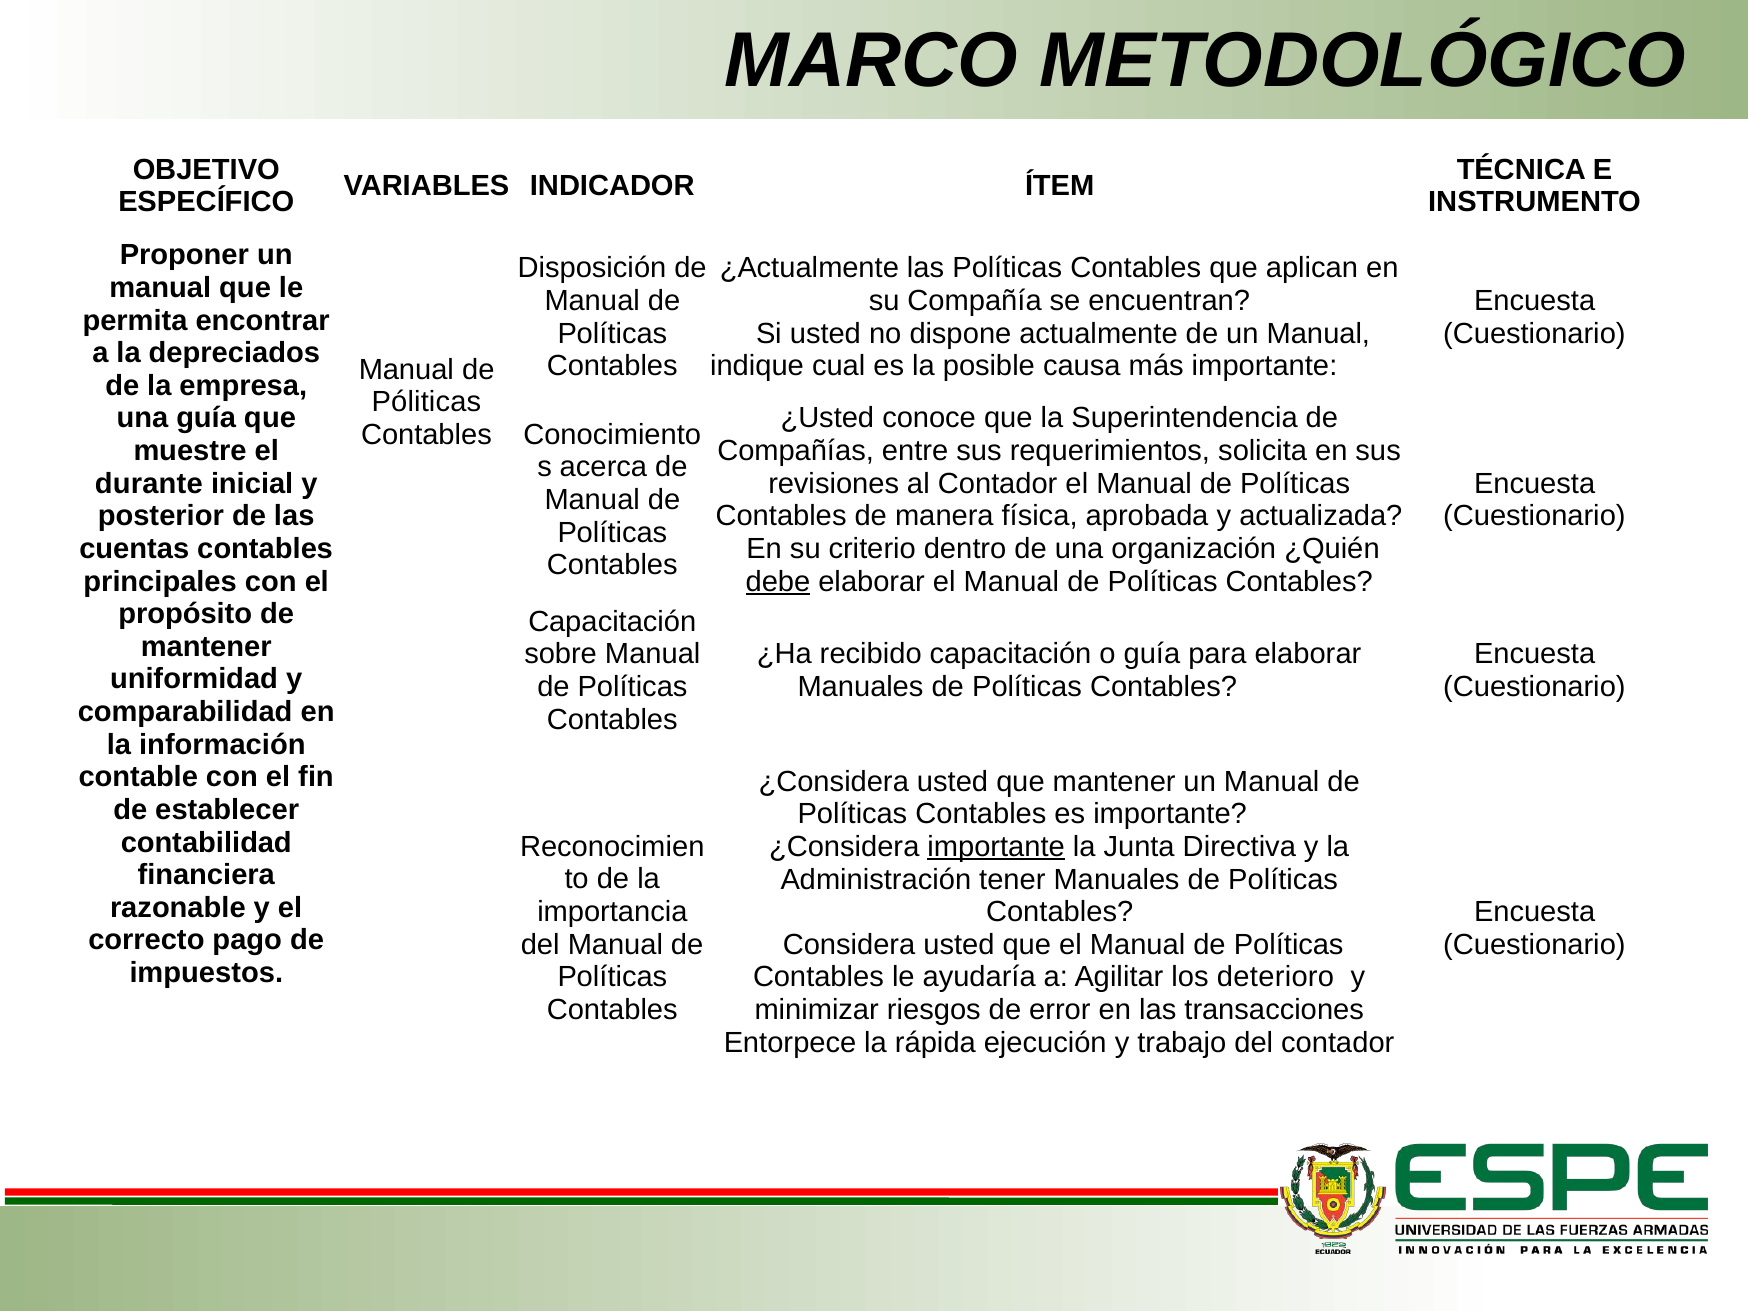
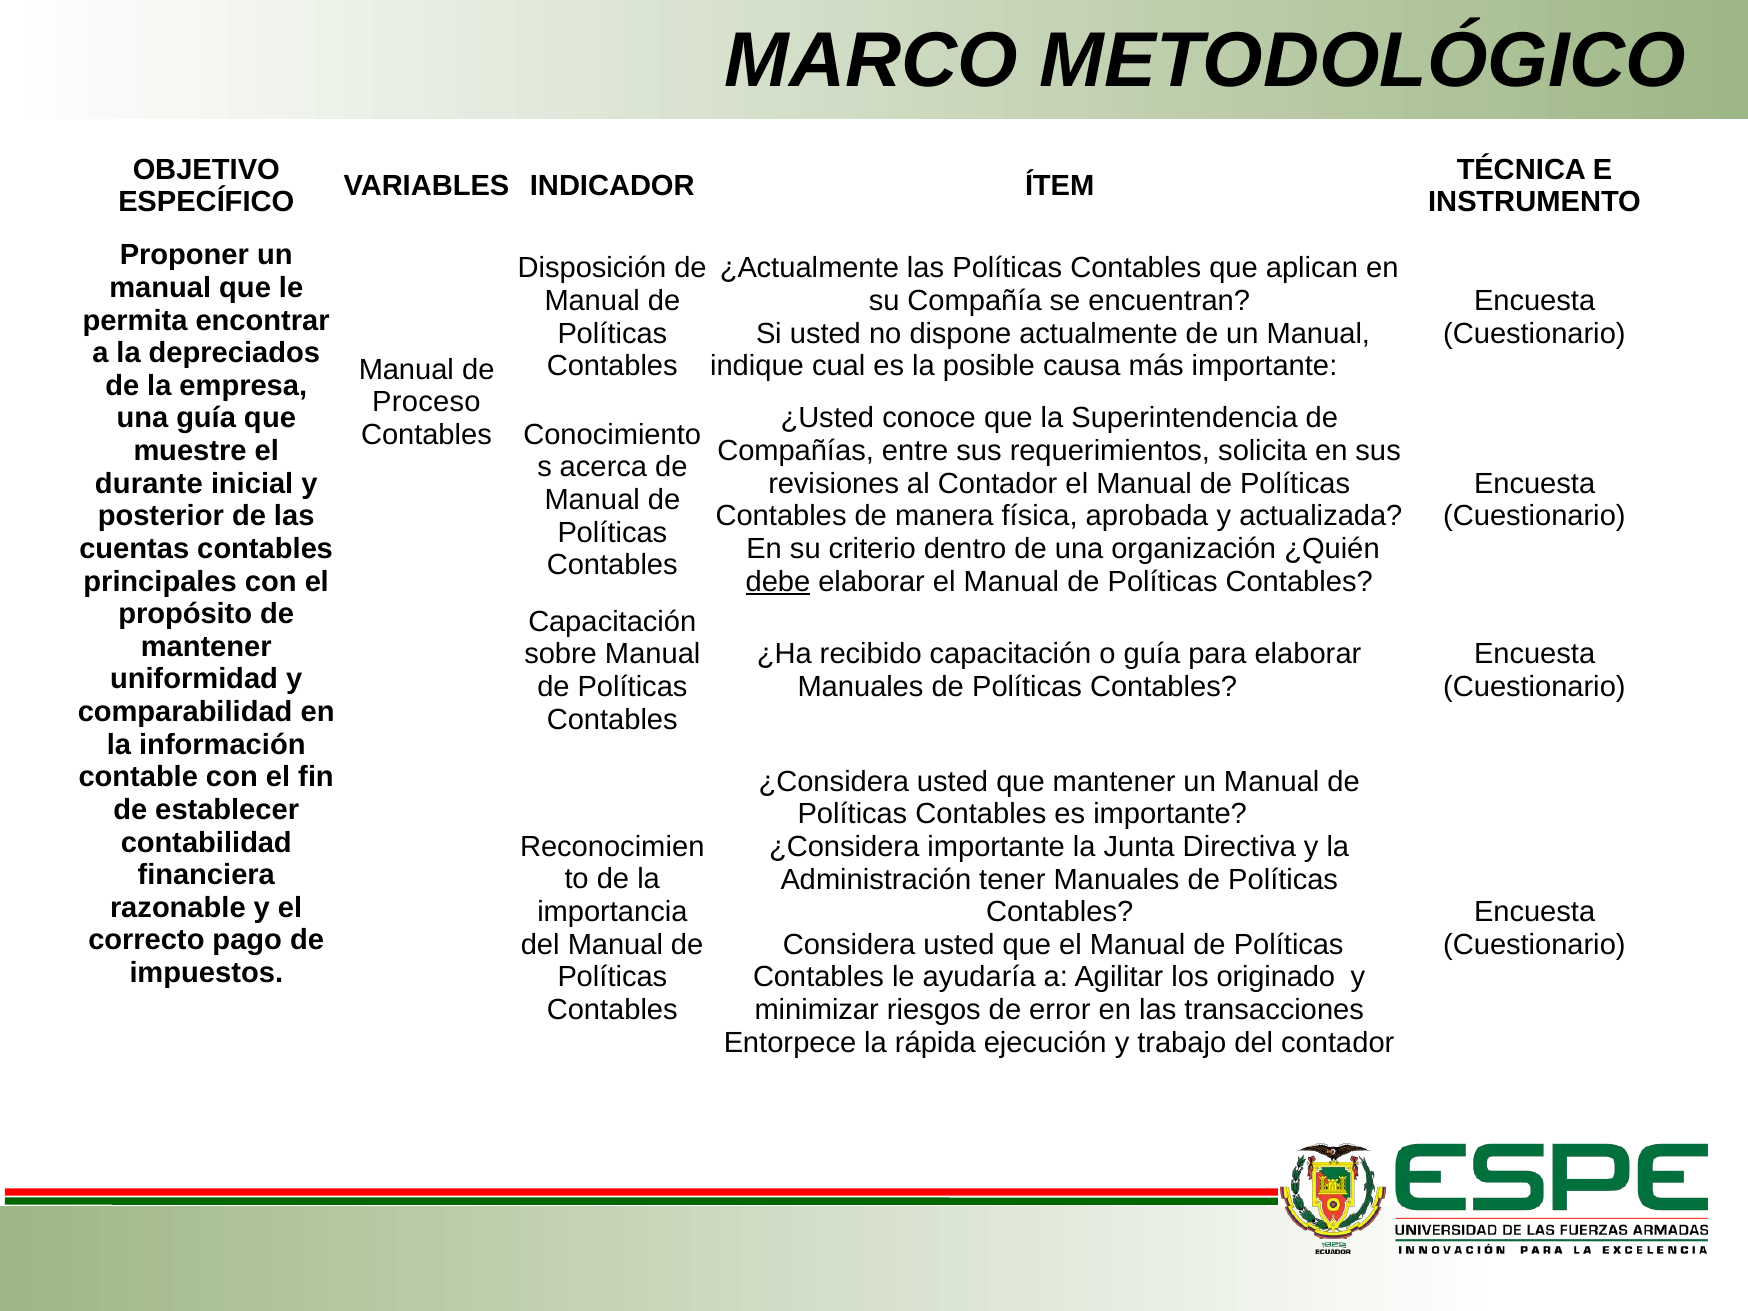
Póliticas: Póliticas -> Proceso (426, 402)
importante underline: present -> none (996, 847)
deterioro: deterioro -> originado (1276, 977)
